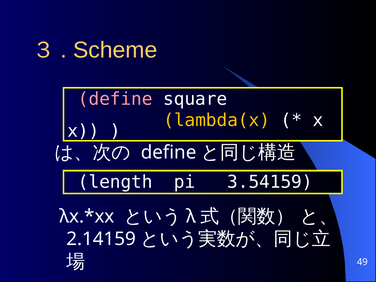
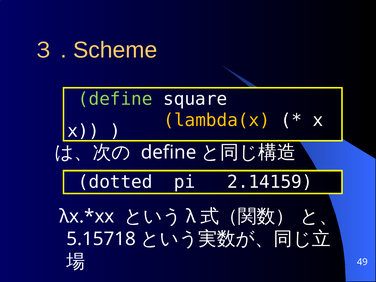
define colour: pink -> light green (115, 99)
length: length -> dotted (115, 182)
3.54159: 3.54159 -> 2.14159 (270, 182)
2.14159: 2.14159 -> 5.15718 (101, 239)
